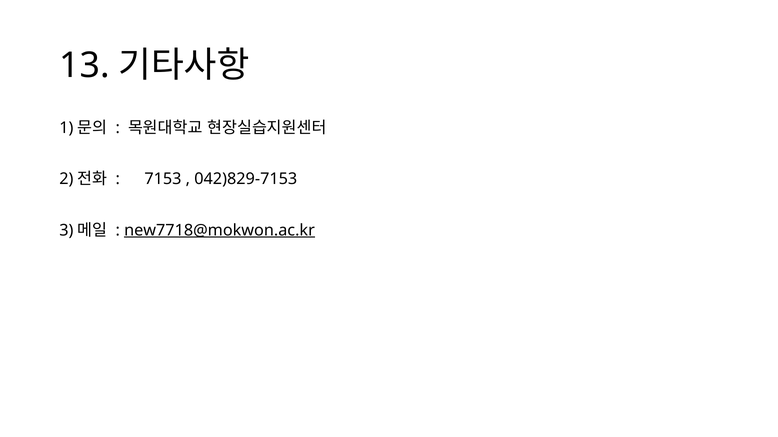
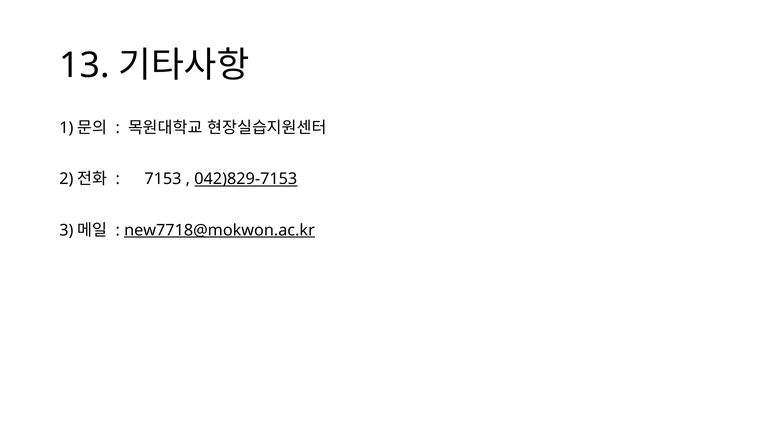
042)829-7153 underline: none -> present (246, 179)
